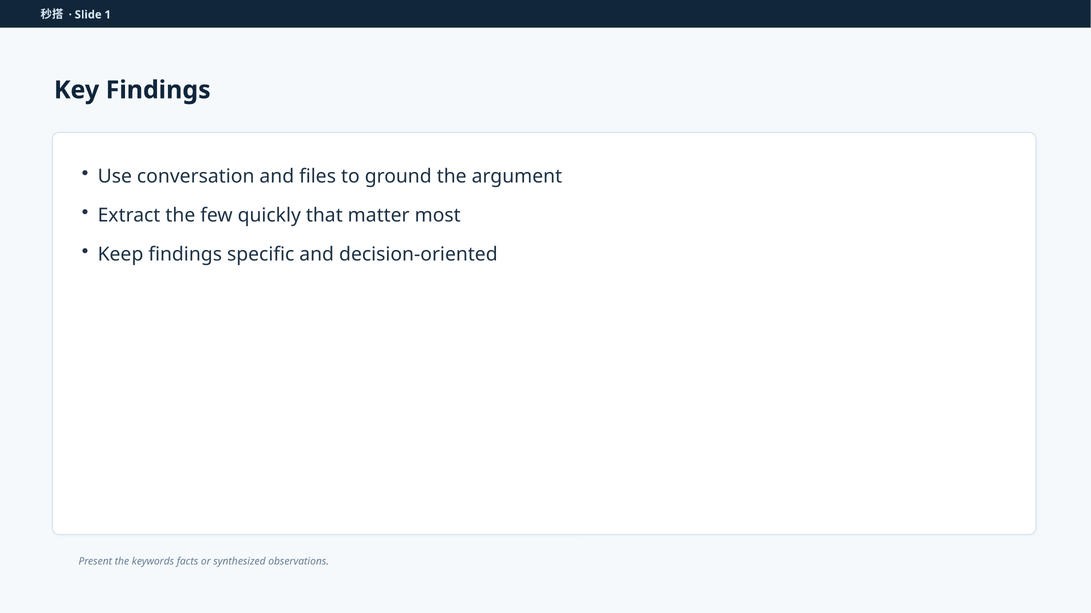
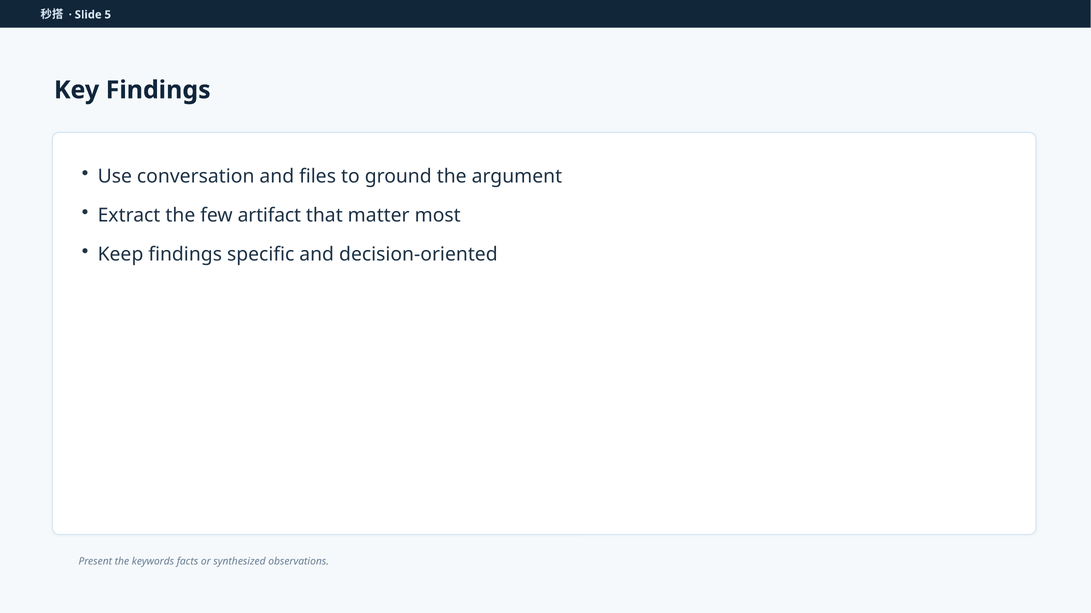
1: 1 -> 5 (108, 15)
quickly: quickly -> artifact (269, 216)
